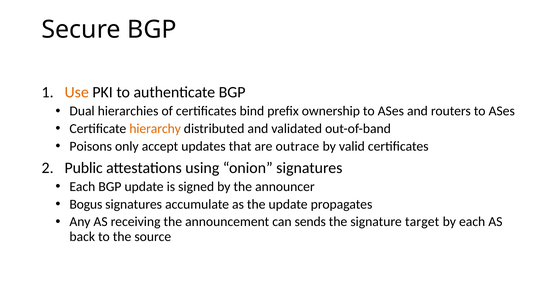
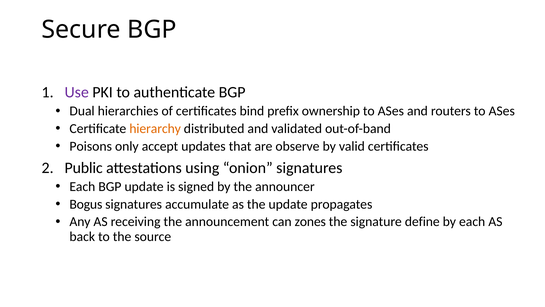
Use colour: orange -> purple (77, 92)
outrace: outrace -> observe (297, 146)
sends: sends -> zones (310, 221)
target: target -> define (422, 221)
